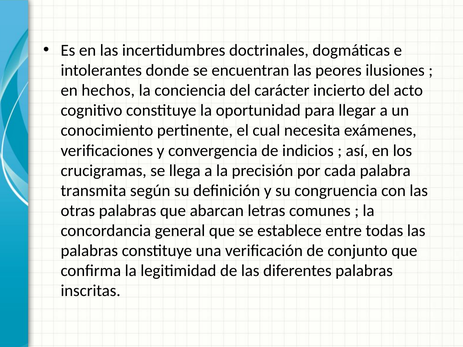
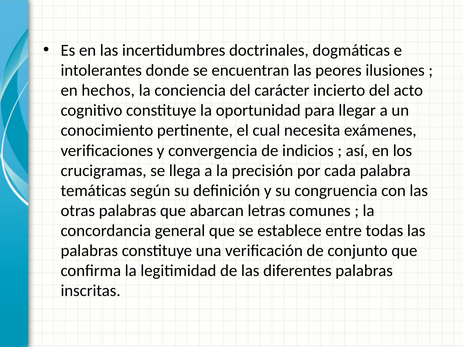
transmita: transmita -> temáticas (93, 191)
